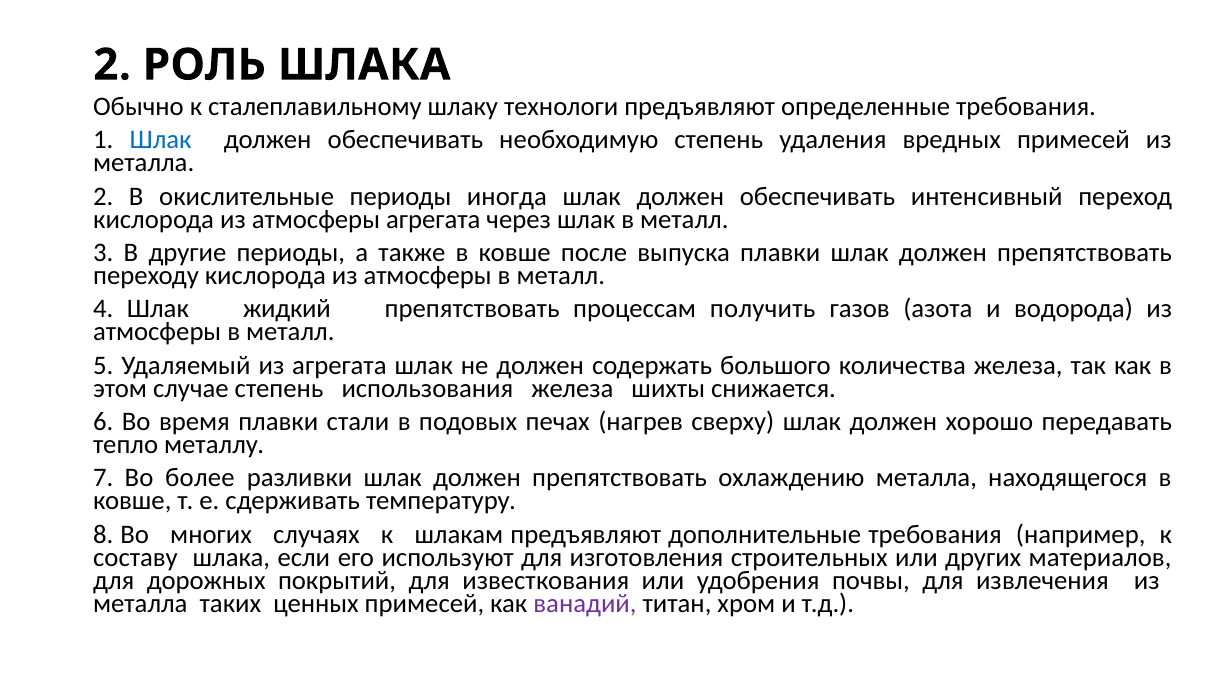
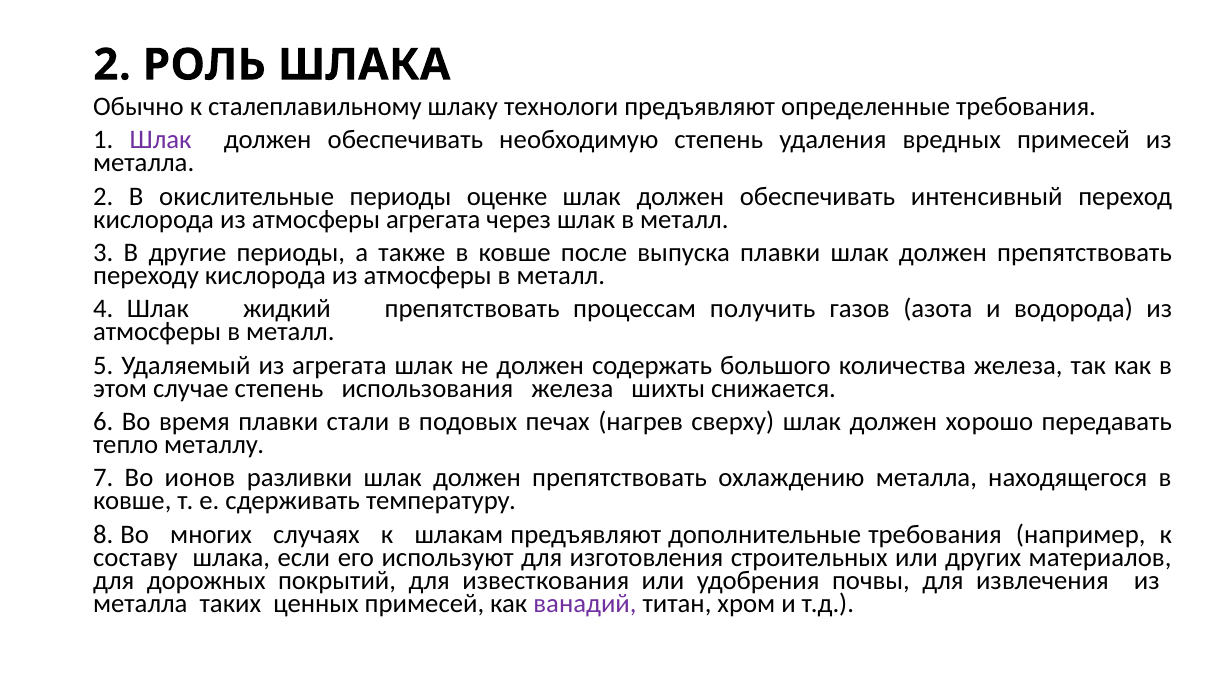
Шлак colour: blue -> purple (161, 140)
иногда: иногда -> оценке (507, 196)
более: более -> ионов (200, 478)
